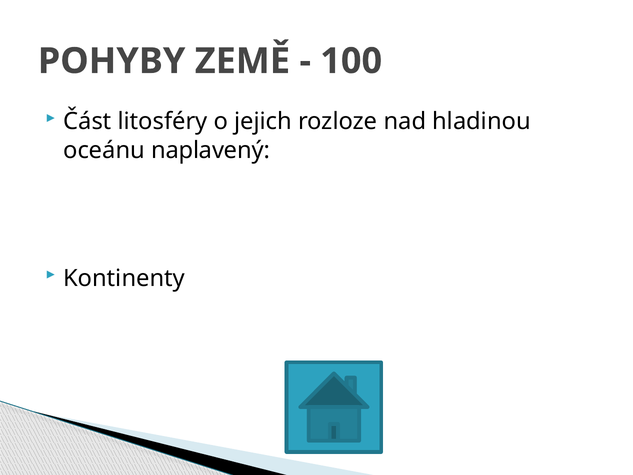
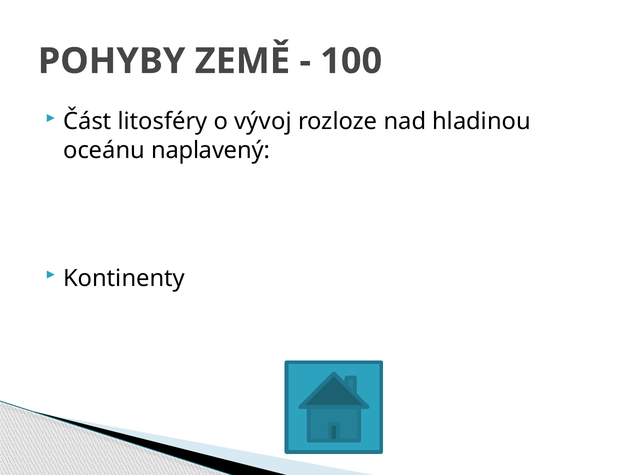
jejich: jejich -> vývoj (263, 122)
